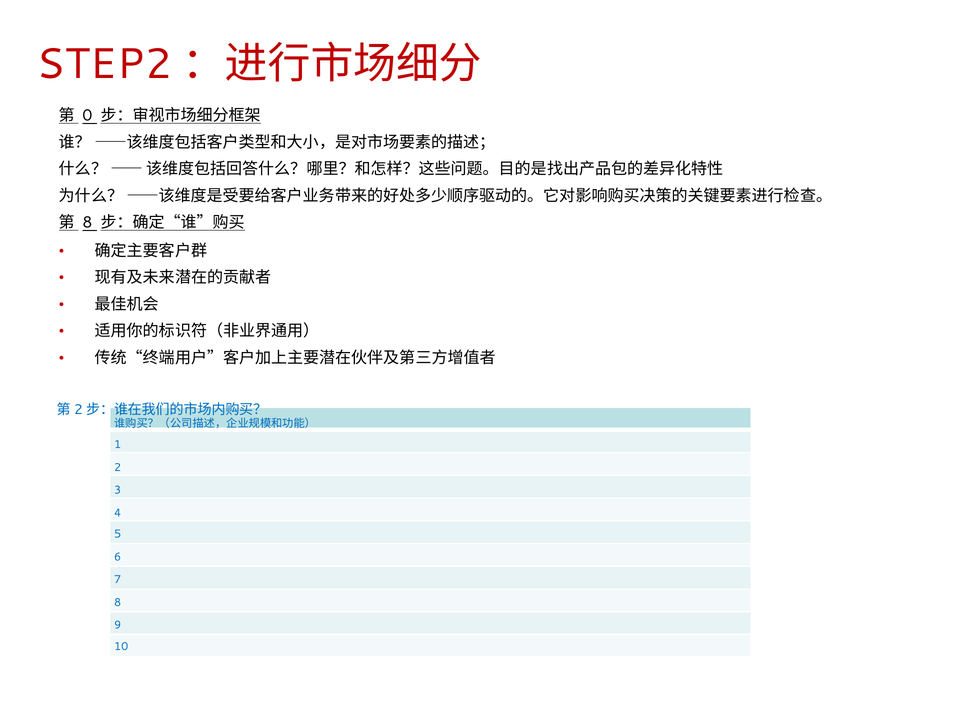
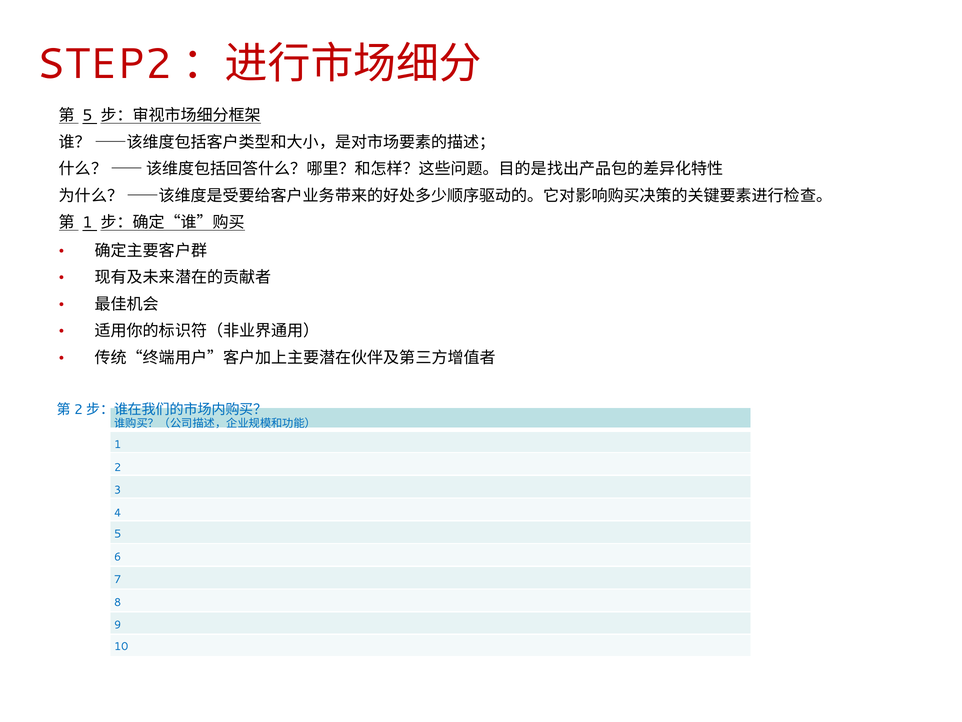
0: 0 -> 5 (87, 115)
8: 8 -> 1 (87, 222)
